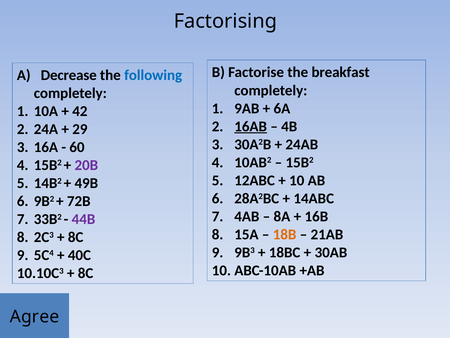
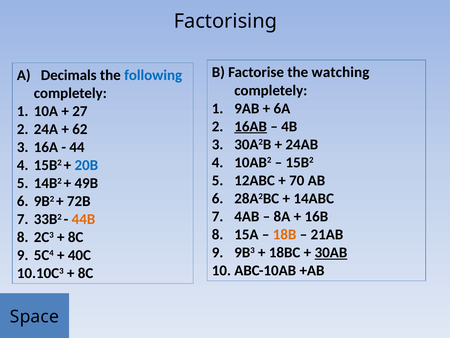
breakfast: breakfast -> watching (340, 72)
Decrease: Decrease -> Decimals (69, 75)
42: 42 -> 27 (80, 111)
29: 29 -> 62 (80, 129)
60: 60 -> 44 (77, 147)
20B colour: purple -> blue (86, 165)
10: 10 -> 70 (297, 180)
44B colour: purple -> orange (83, 219)
30AB underline: none -> present (331, 252)
Agree: Agree -> Space (34, 316)
